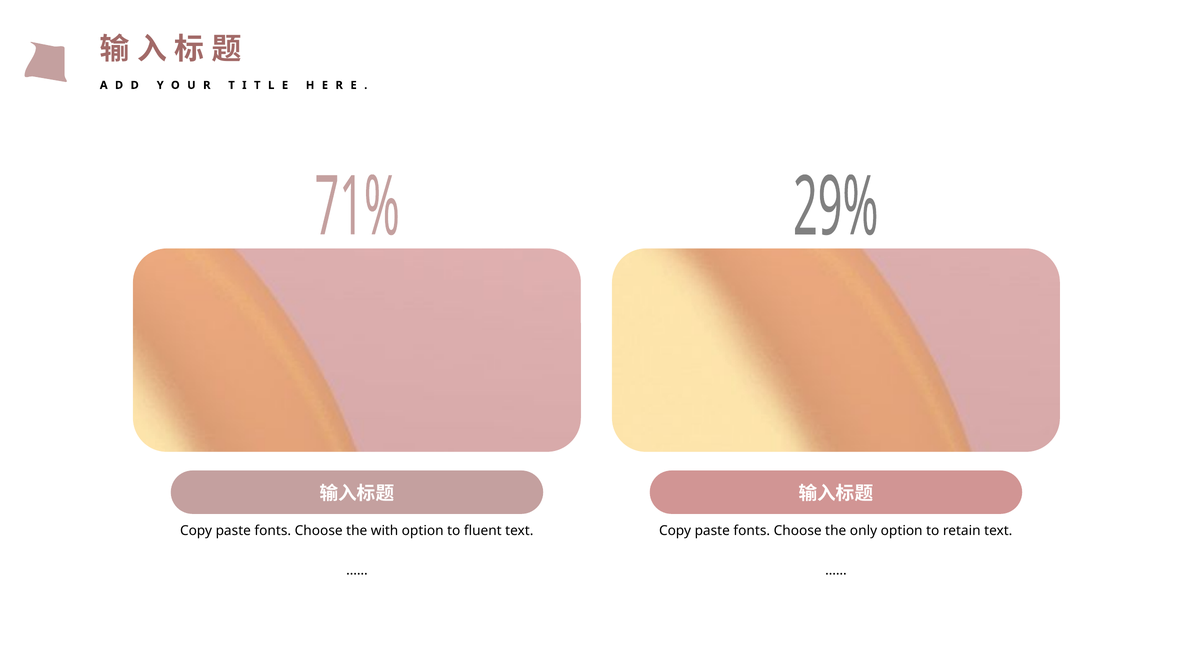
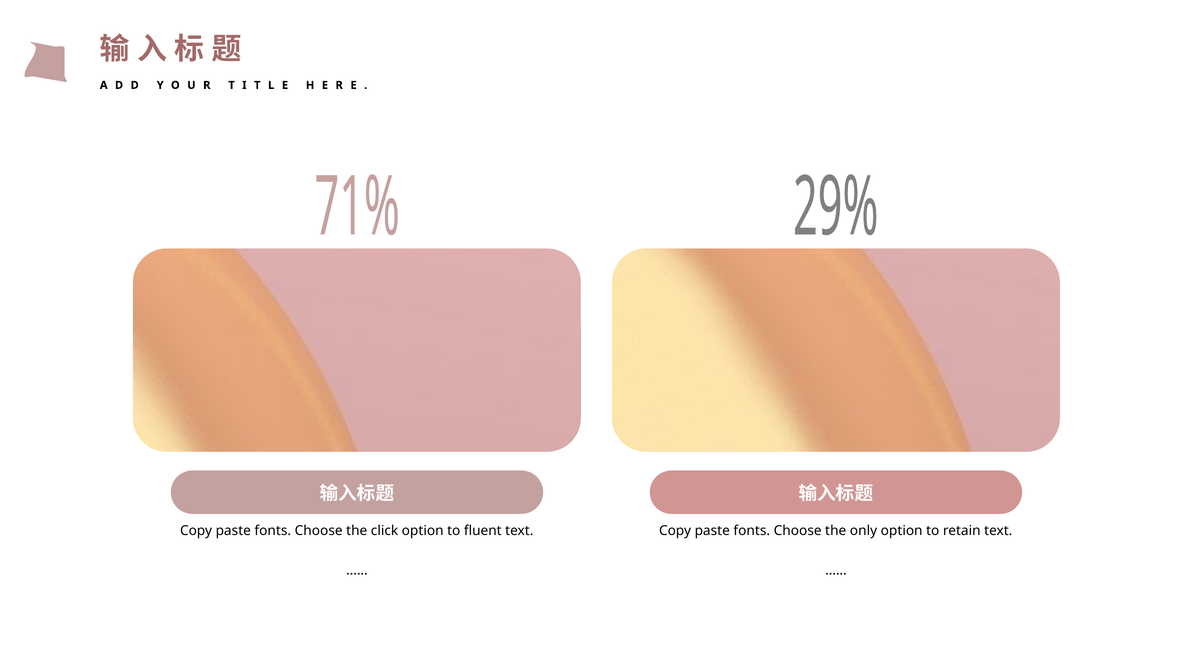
with: with -> click (385, 531)
